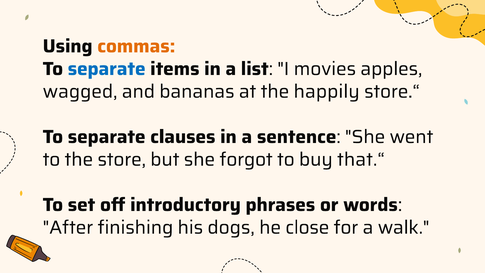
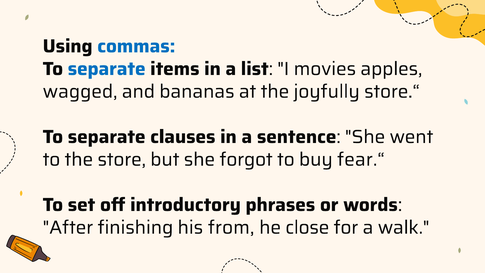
commas colour: orange -> blue (136, 46)
happily: happily -> joyfully (327, 91)
that.“: that.“ -> fear.“ (361, 159)
dogs: dogs -> from (231, 227)
